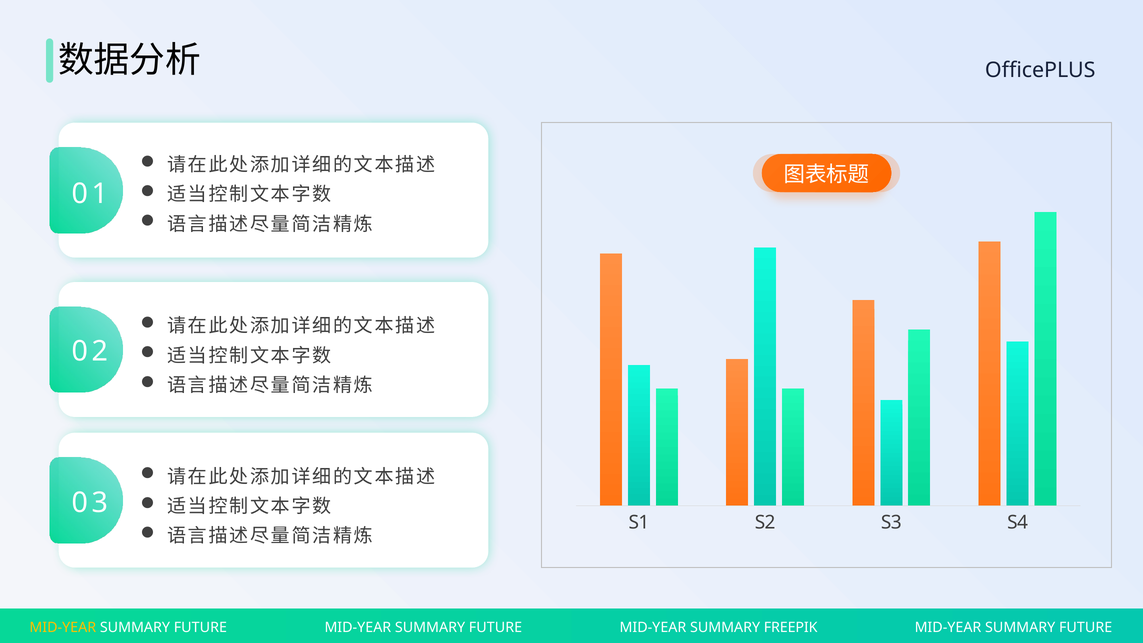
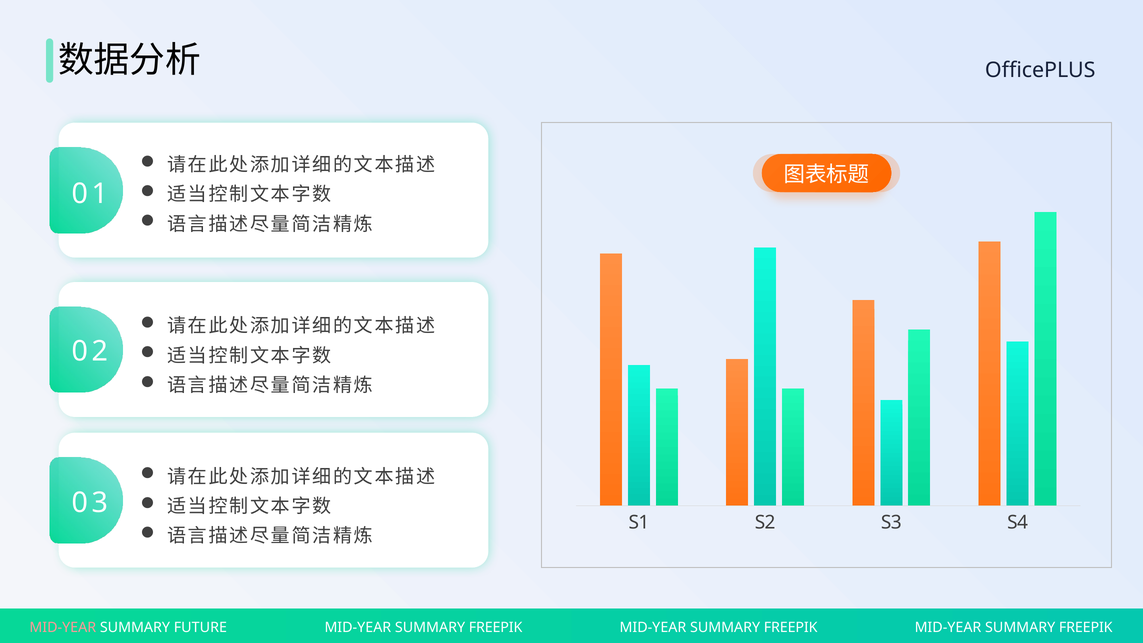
MID-YEAR colour: yellow -> pink (63, 627)
FUTURE: FUTURE -> FREEPIK (496, 627)
FUTURE: FUTURE -> FREEPIK (1086, 627)
